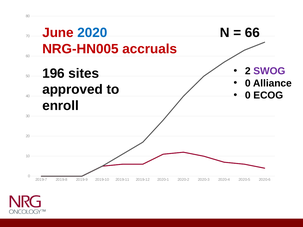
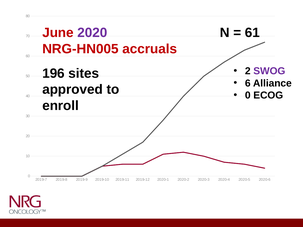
2020 colour: blue -> purple (92, 33)
66: 66 -> 61 (252, 33)
0: 0 -> 6 (248, 83)
